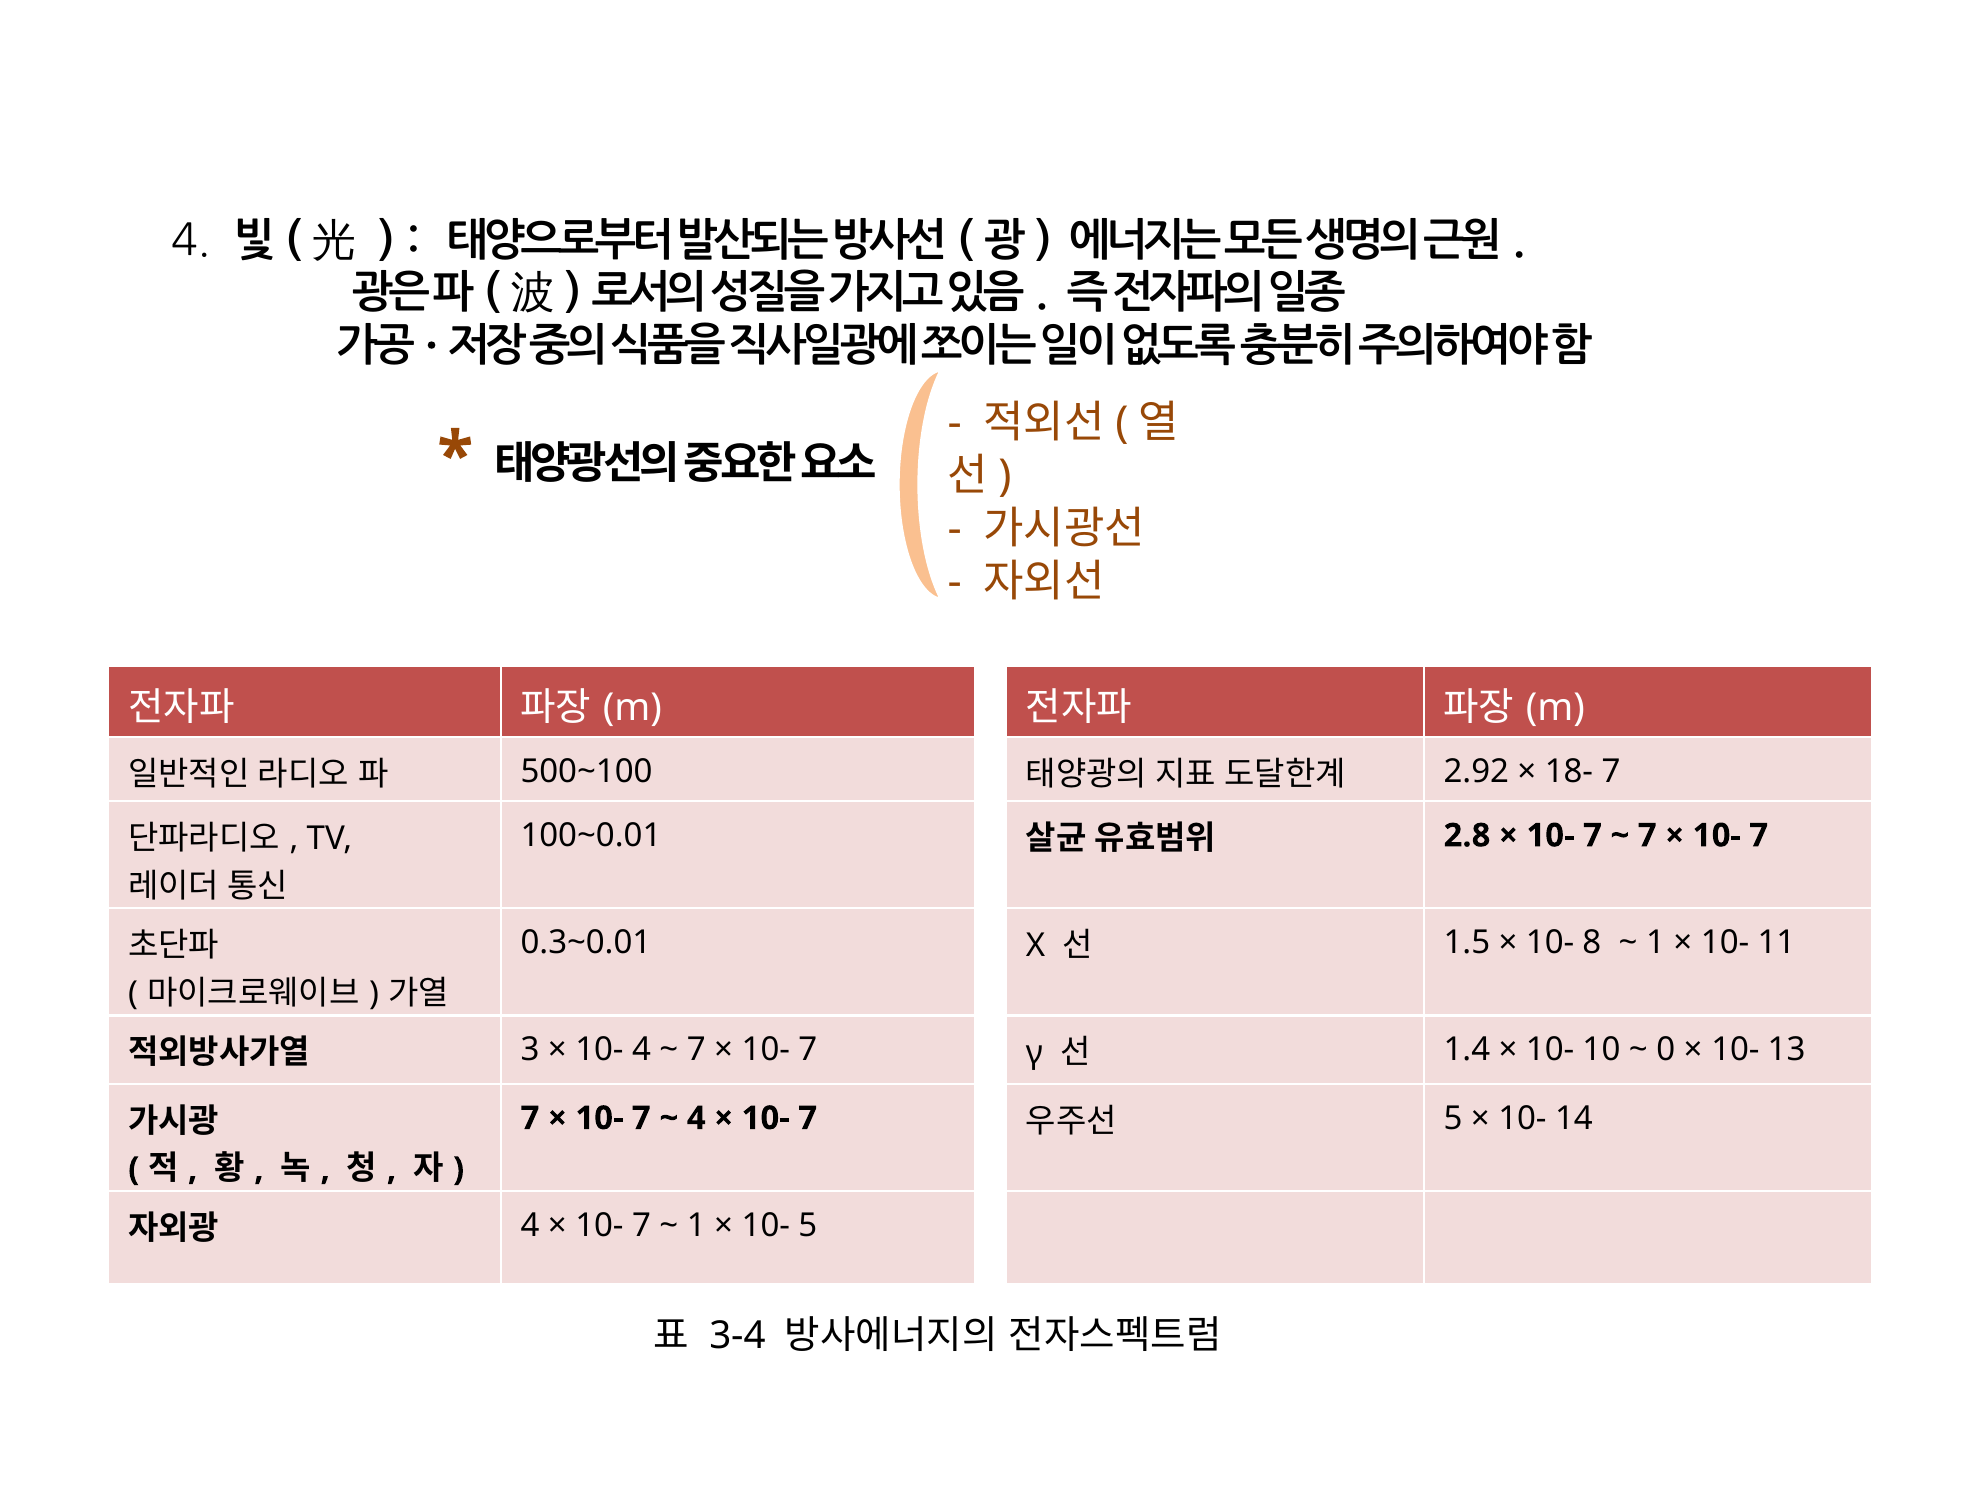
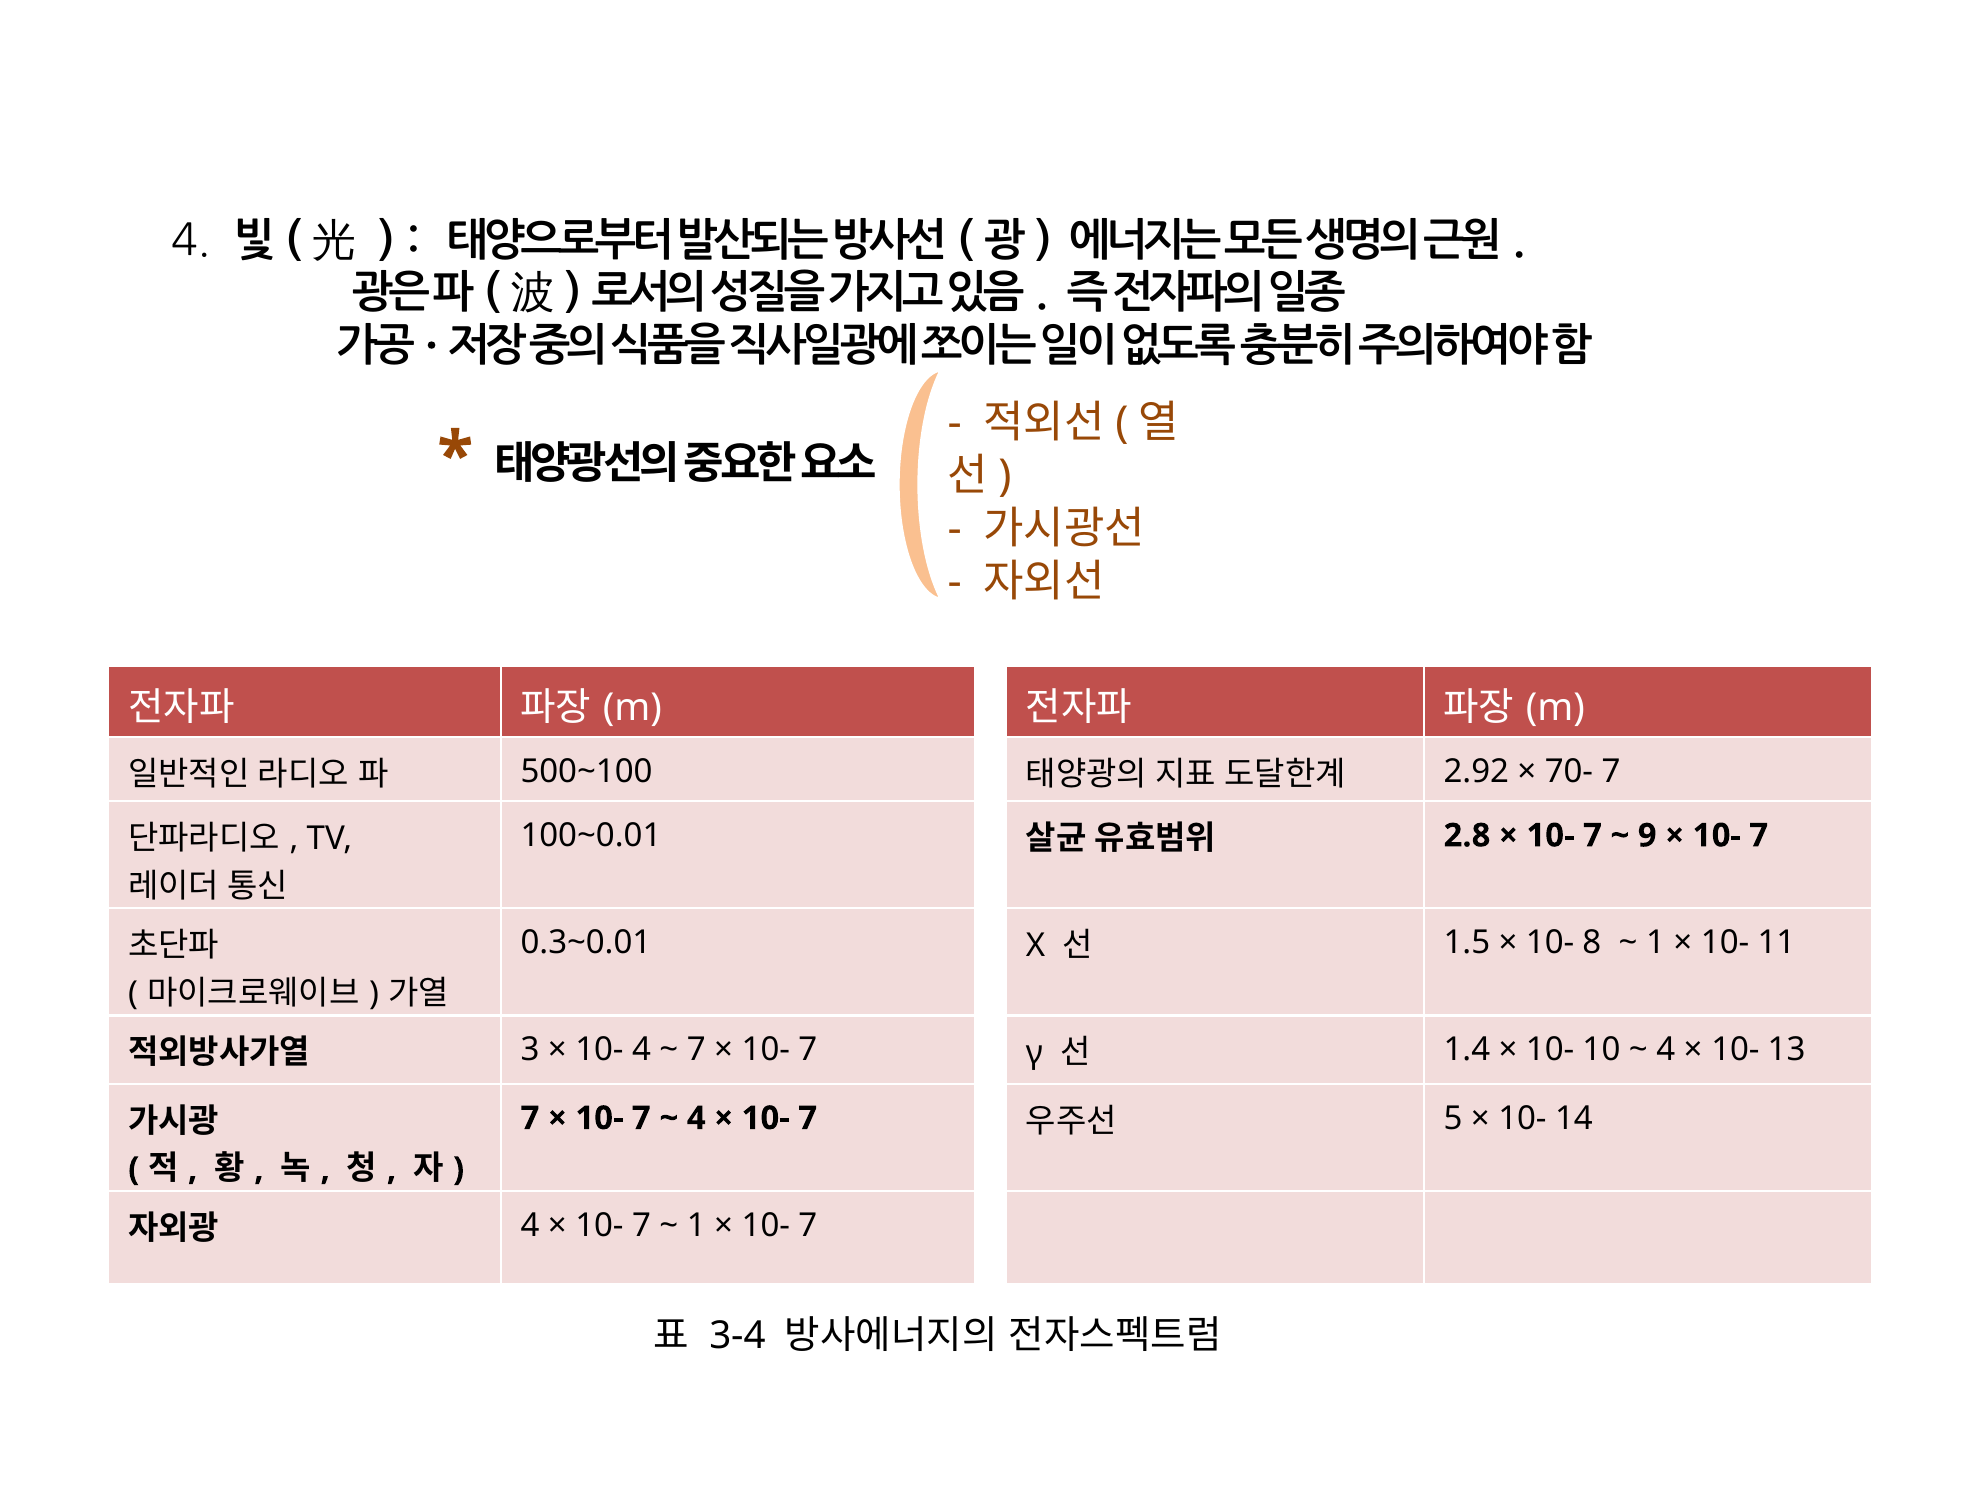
18-: 18- -> 70- (1569, 771)
7: 7 -> 9 (1647, 835)
0: 0 -> 4 (1666, 1050)
5: 5 -> 7 (808, 1225)
